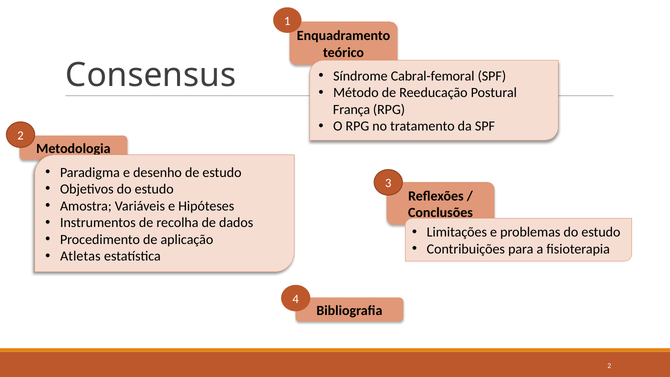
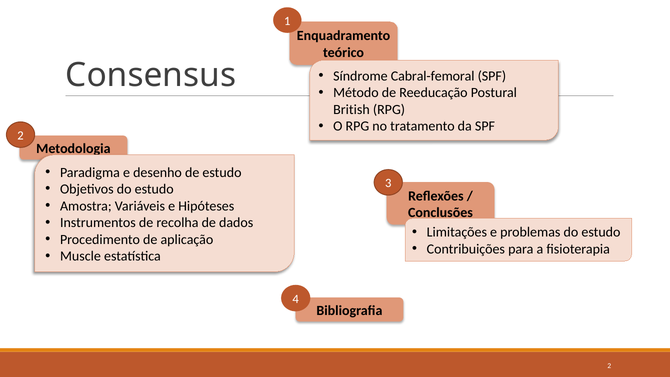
França: França -> British (351, 110)
Atletas: Atletas -> Muscle (80, 256)
